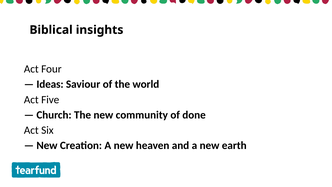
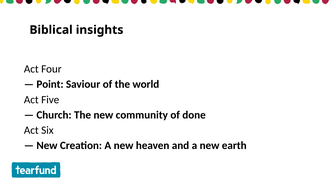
Ideas: Ideas -> Point (50, 84)
